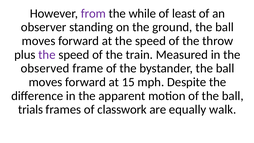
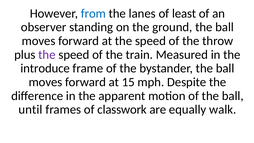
from colour: purple -> blue (93, 13)
while: while -> lanes (142, 13)
observed: observed -> introduce (45, 68)
trials: trials -> until (30, 109)
